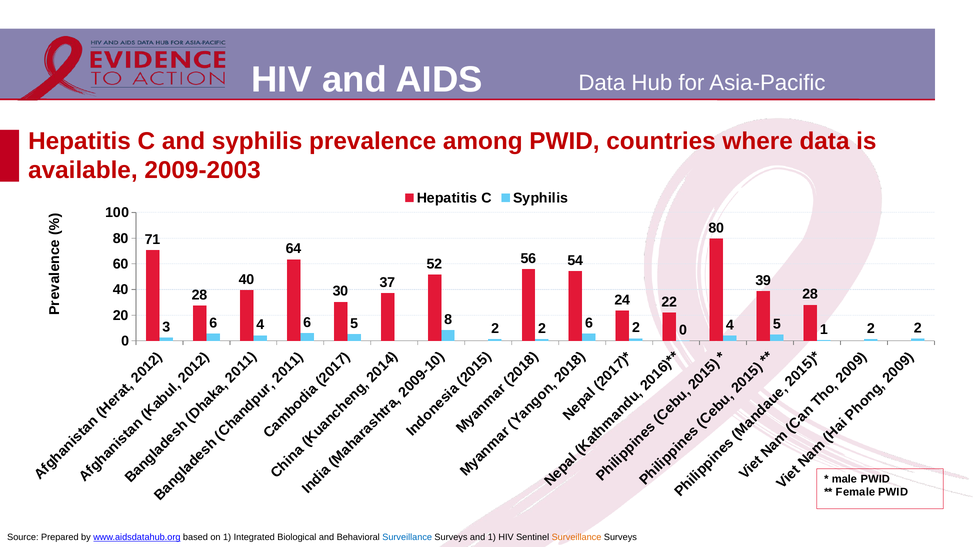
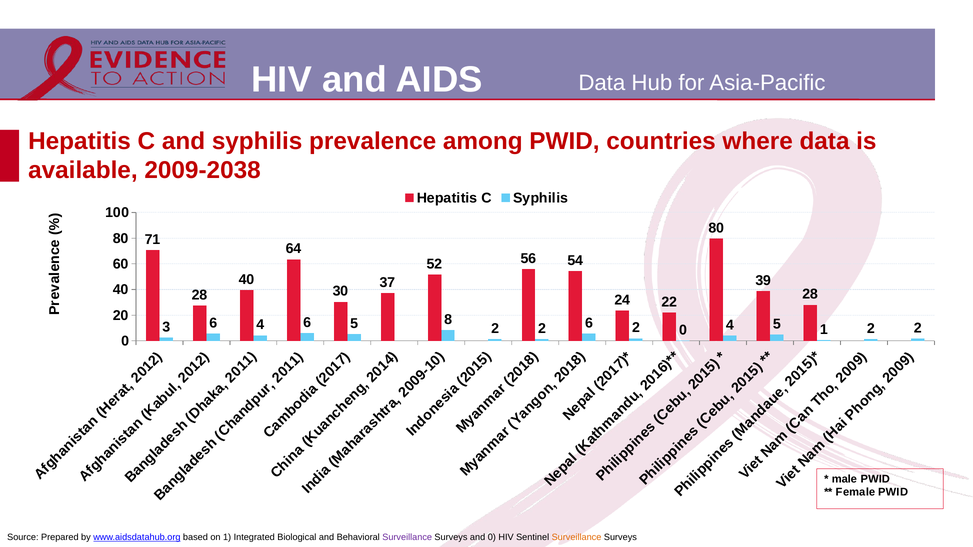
2009-2003: 2009-2003 -> 2009-2038 (203, 170)
Surveillance colour: blue -> purple (407, 537)
and 1: 1 -> 0 (492, 537)
